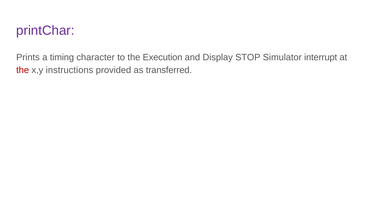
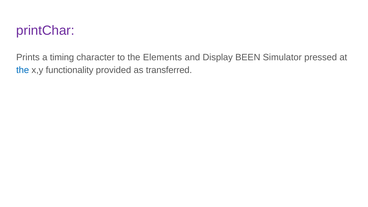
Execution: Execution -> Elements (162, 57)
STOP: STOP -> BEEN (248, 57)
interrupt: interrupt -> pressed (321, 57)
the colour: red -> blue (23, 70)
instructions: instructions -> functionality (70, 70)
